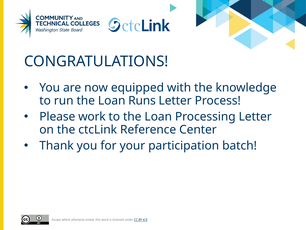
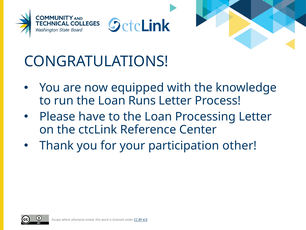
Please work: work -> have (92, 116)
batch: batch -> other (239, 145)
